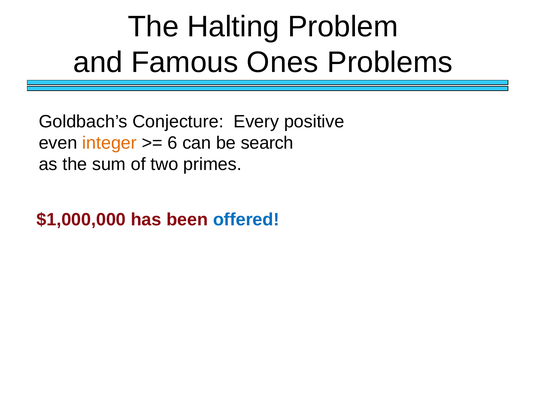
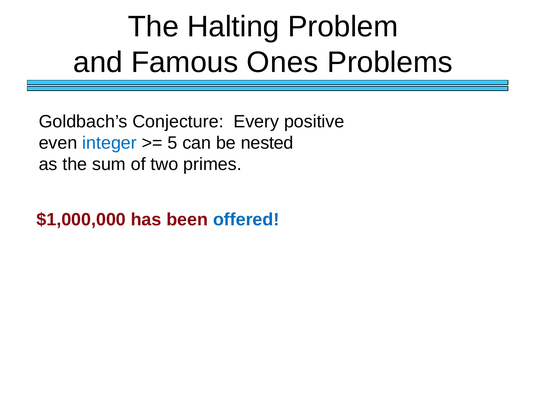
integer colour: orange -> blue (110, 143)
6: 6 -> 5 (172, 143)
search: search -> nested (267, 143)
